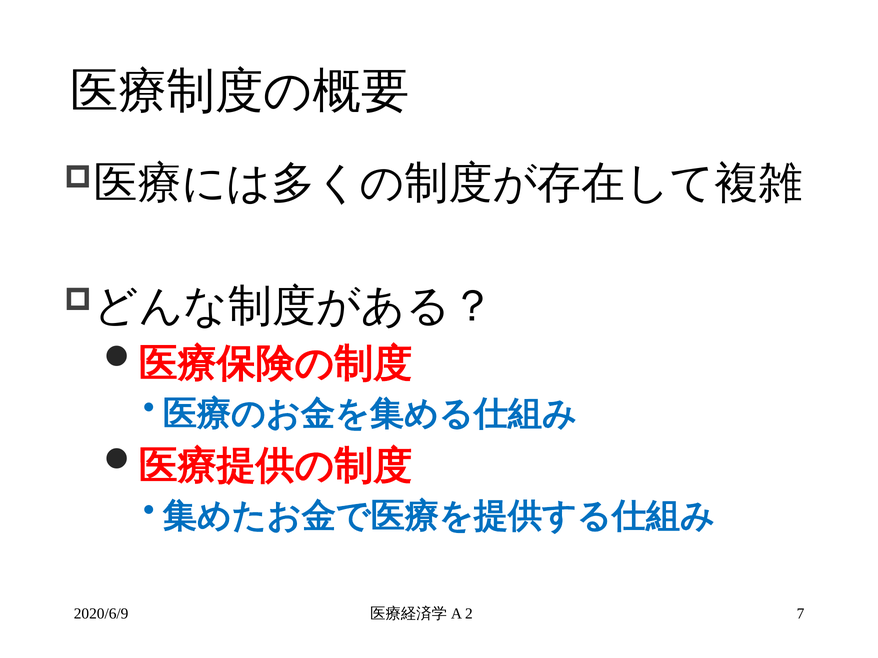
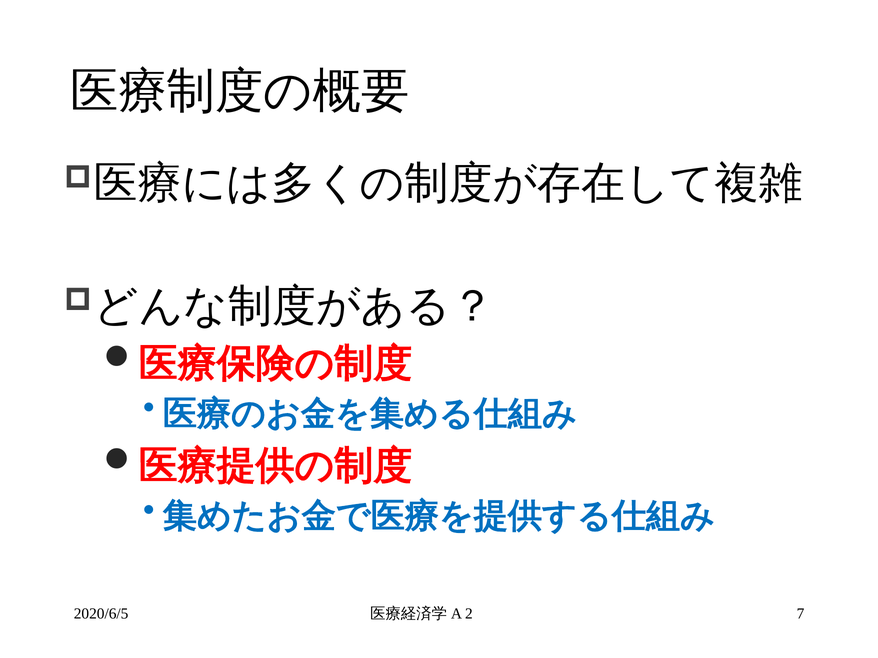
2020/6/9: 2020/6/9 -> 2020/6/5 (101, 614)
